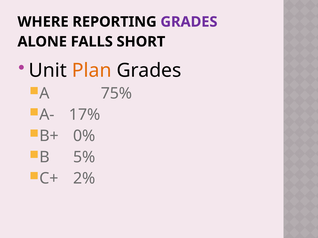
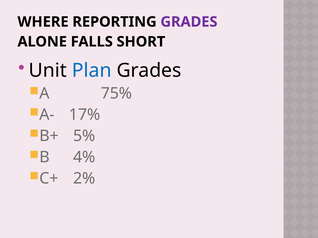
Plan colour: orange -> blue (92, 71)
0%: 0% -> 5% (84, 136)
5%: 5% -> 4% (84, 158)
